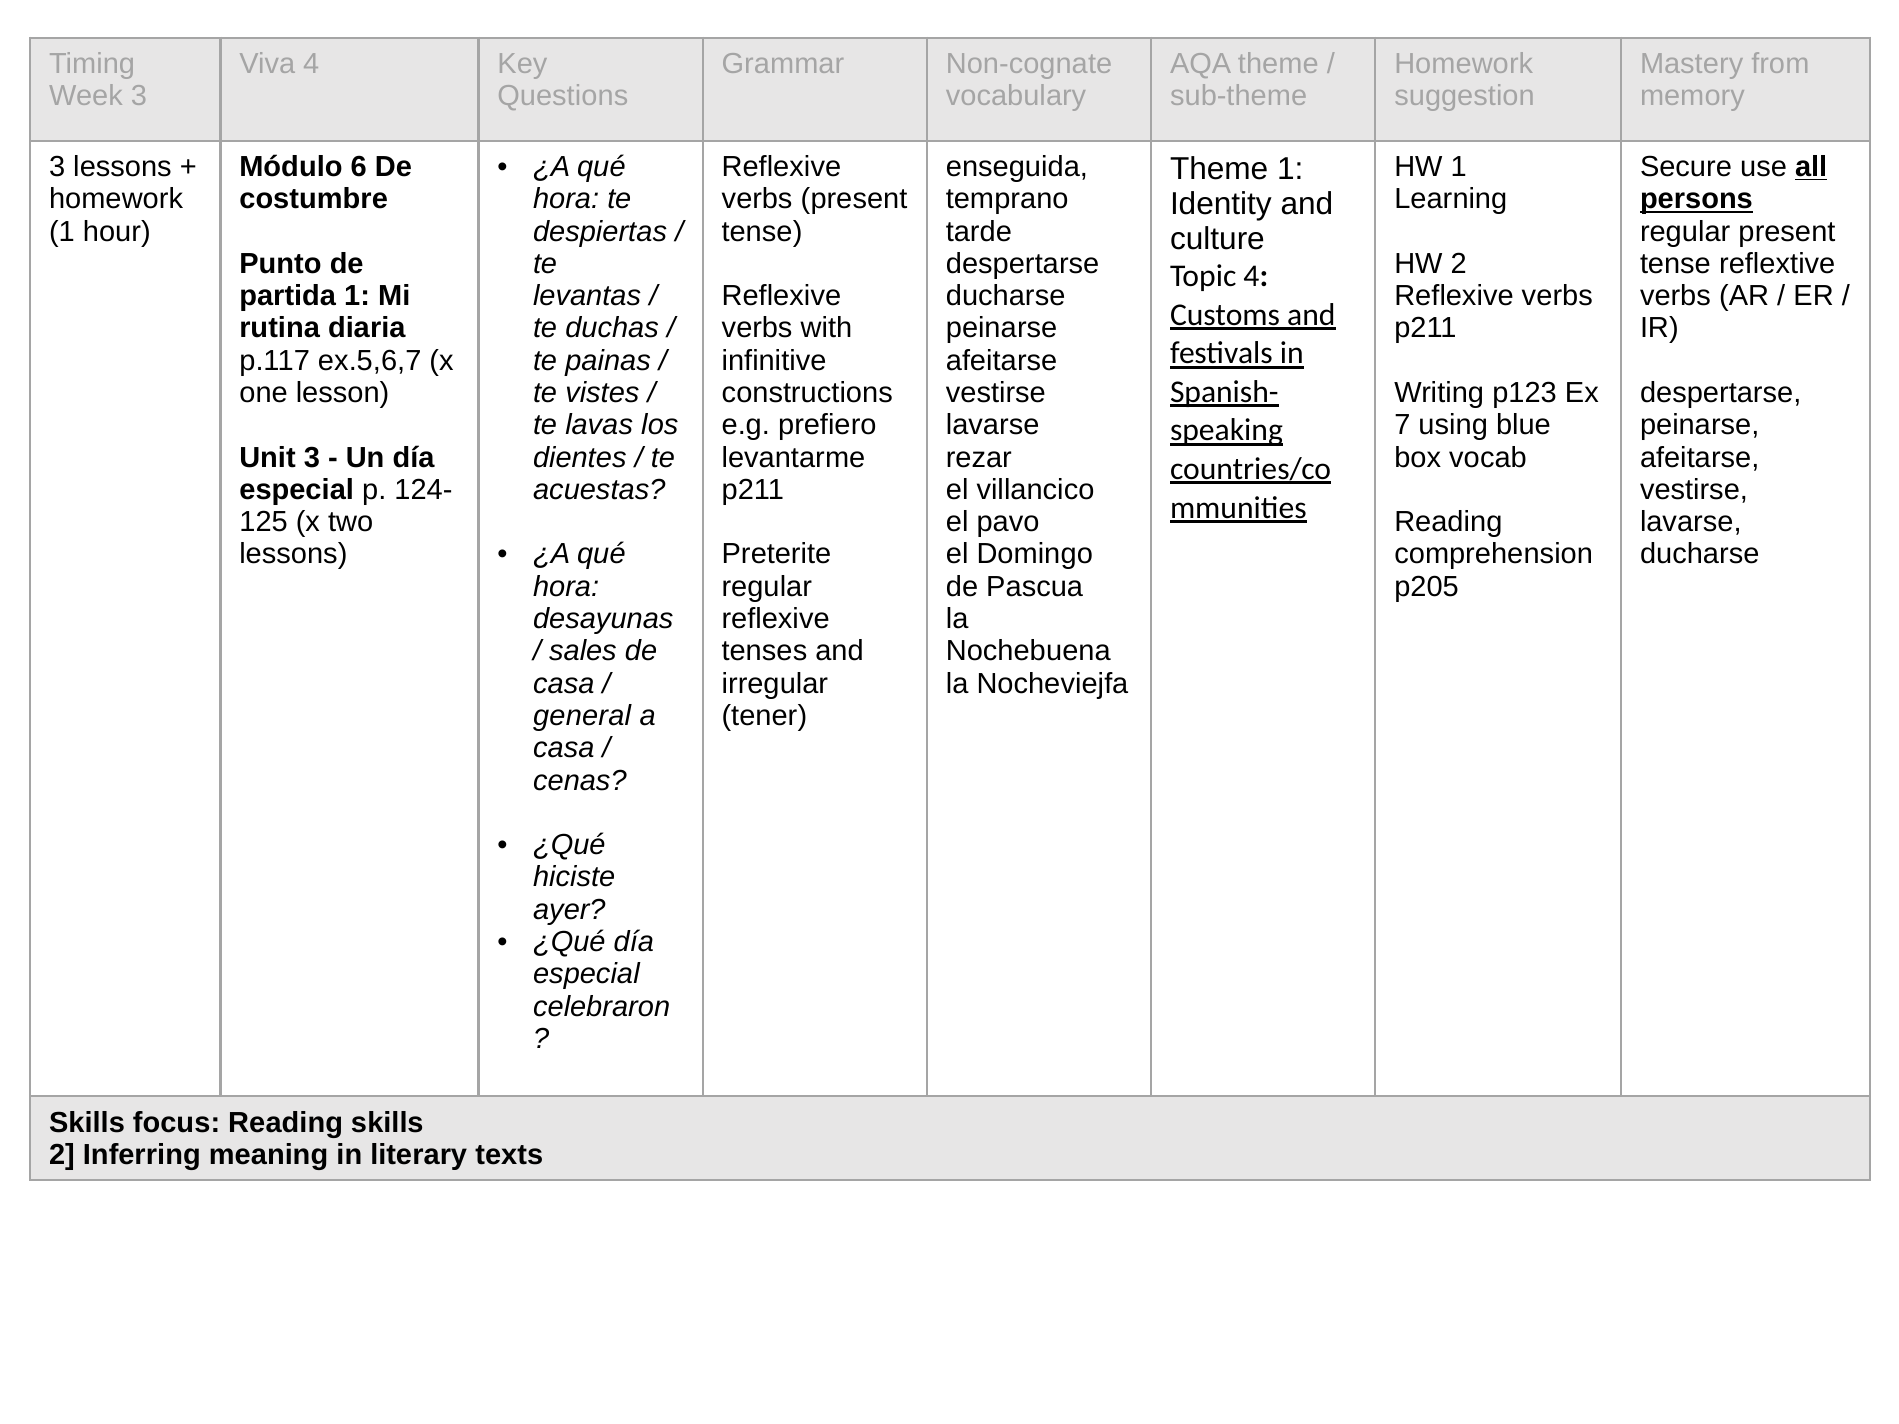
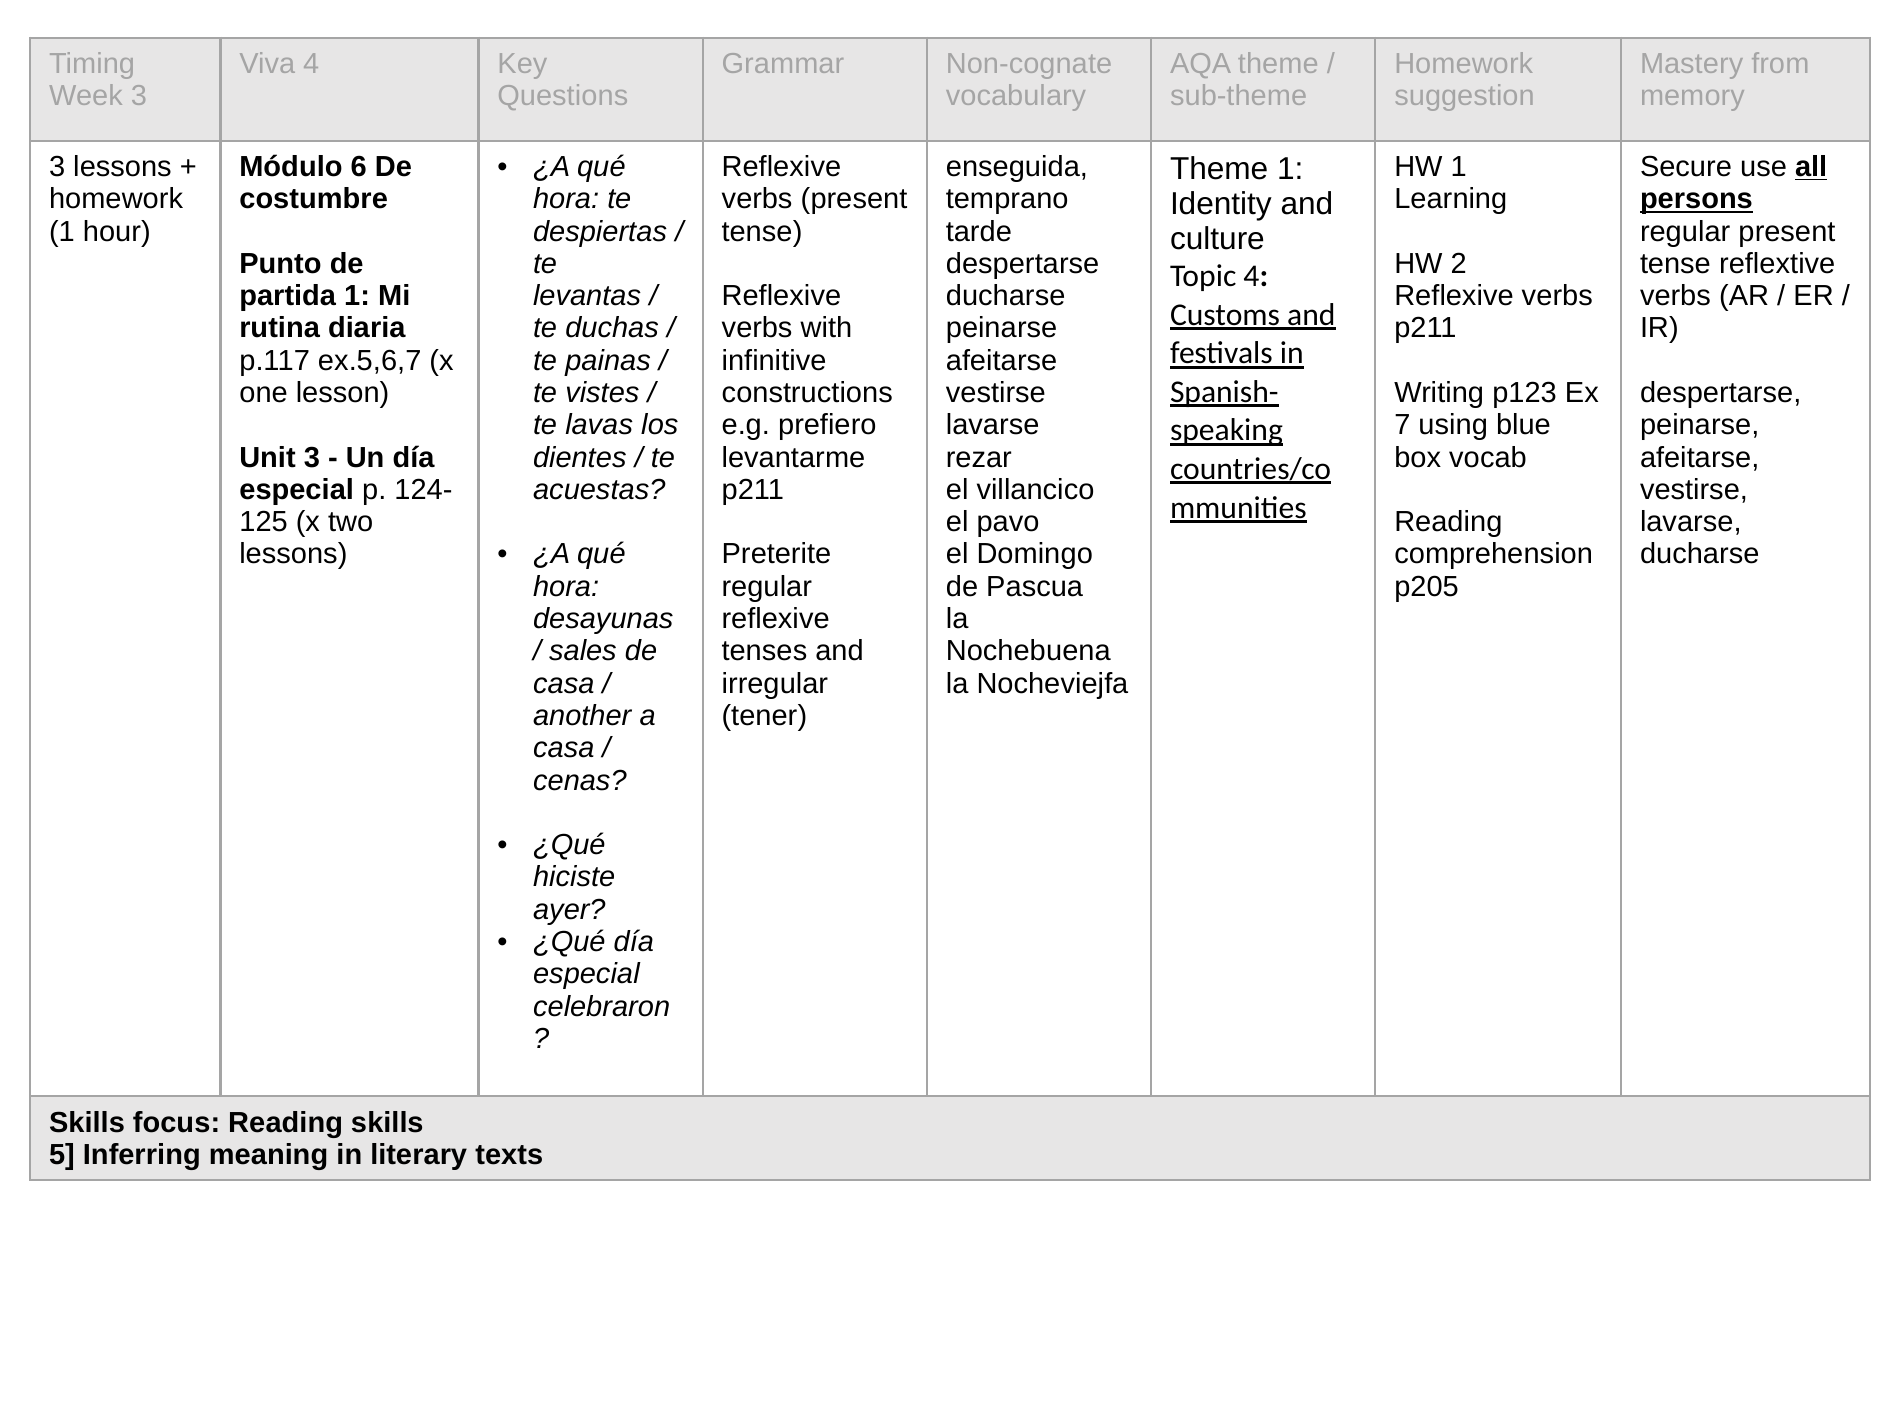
general: general -> another (582, 716)
2: 2 -> 5 (62, 1155)
